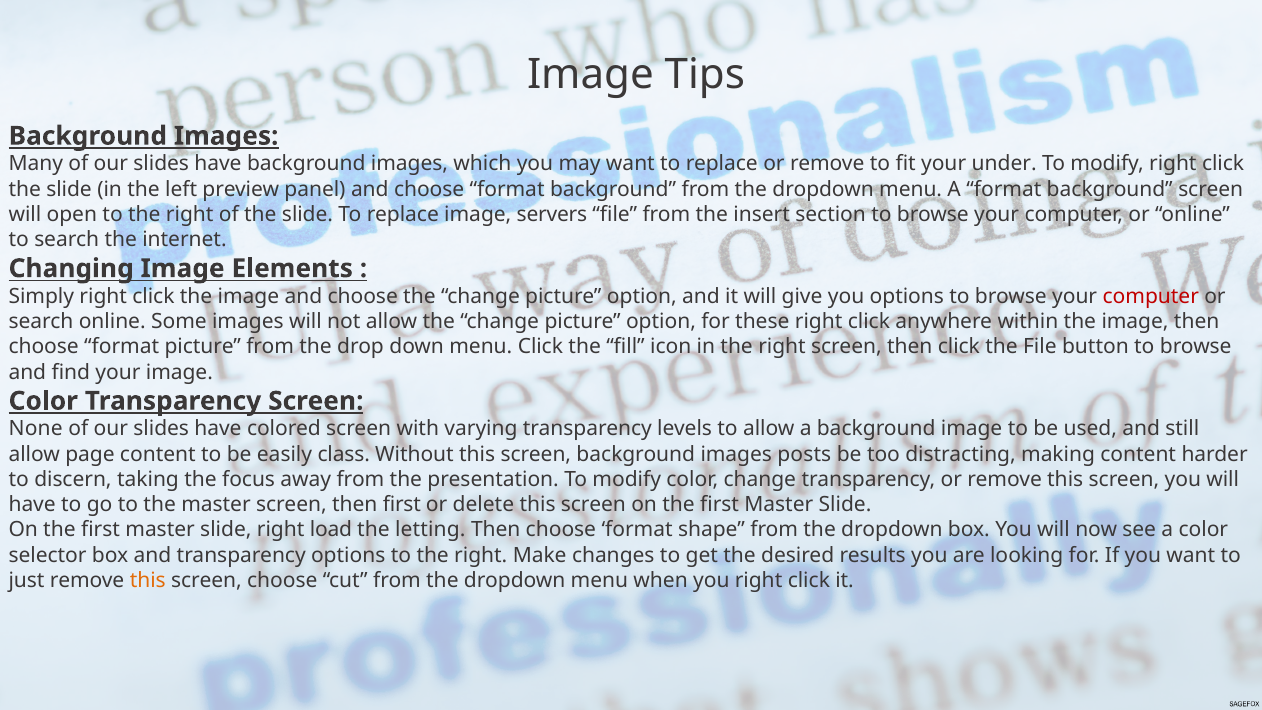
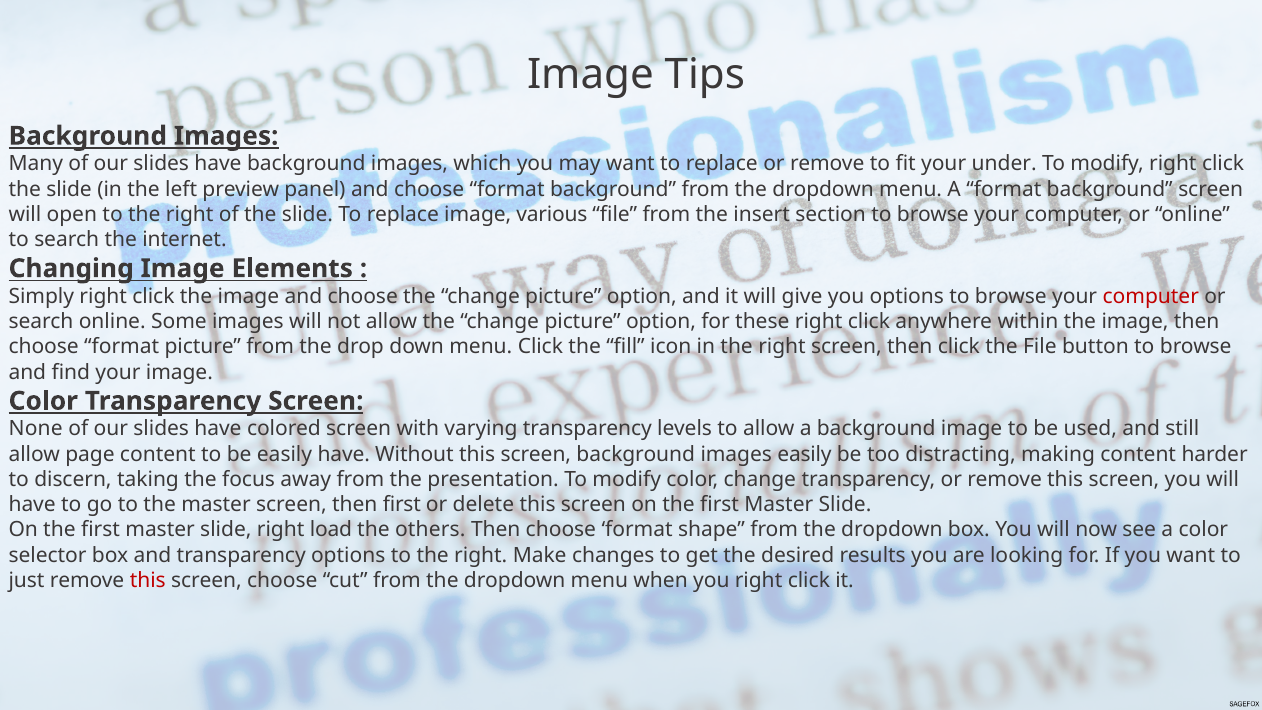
servers: servers -> various (552, 214)
easily class: class -> have (344, 454)
images posts: posts -> easily (805, 454)
letting: letting -> others (430, 530)
this colour: orange -> red (148, 580)
